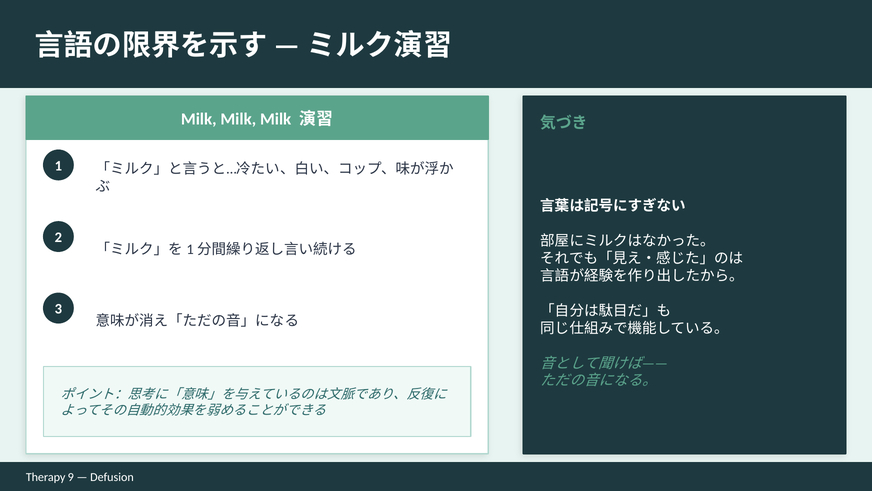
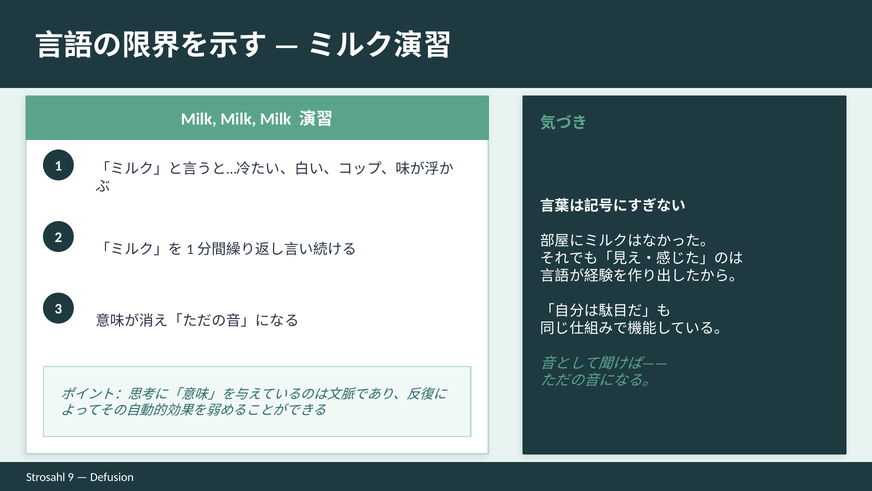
Therapy: Therapy -> Strosahl (46, 477)
